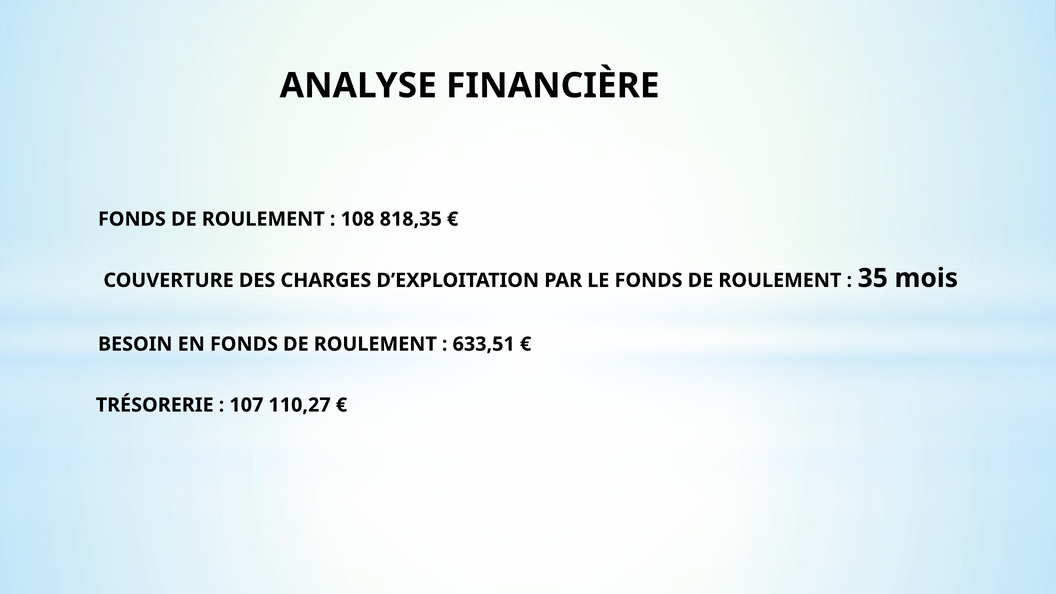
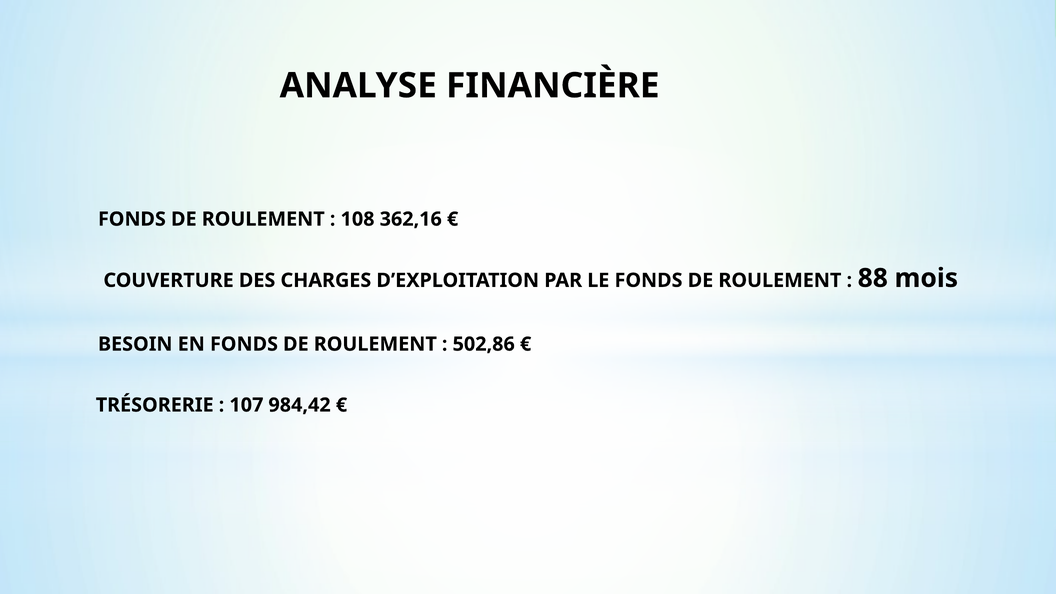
818,35: 818,35 -> 362,16 (411, 219)
35: 35 -> 88 (873, 278)
633,51: 633,51 -> 502,86 (484, 344)
110,27: 110,27 -> 984,42 (300, 405)
